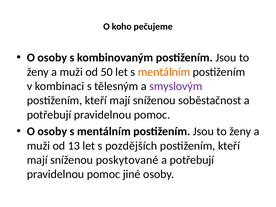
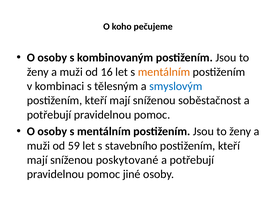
50: 50 -> 16 (107, 72)
smyslovým colour: purple -> blue (176, 86)
13: 13 -> 59 (74, 146)
pozdějších: pozdějších -> stavebního (131, 146)
